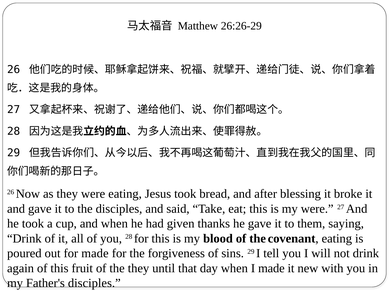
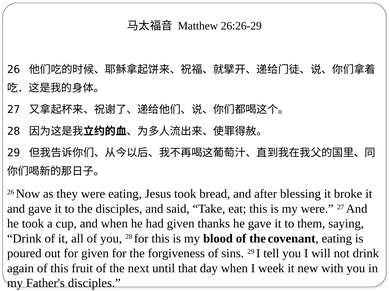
for made: made -> given (95, 254)
the they: they -> next (138, 269)
I made: made -> week (271, 269)
